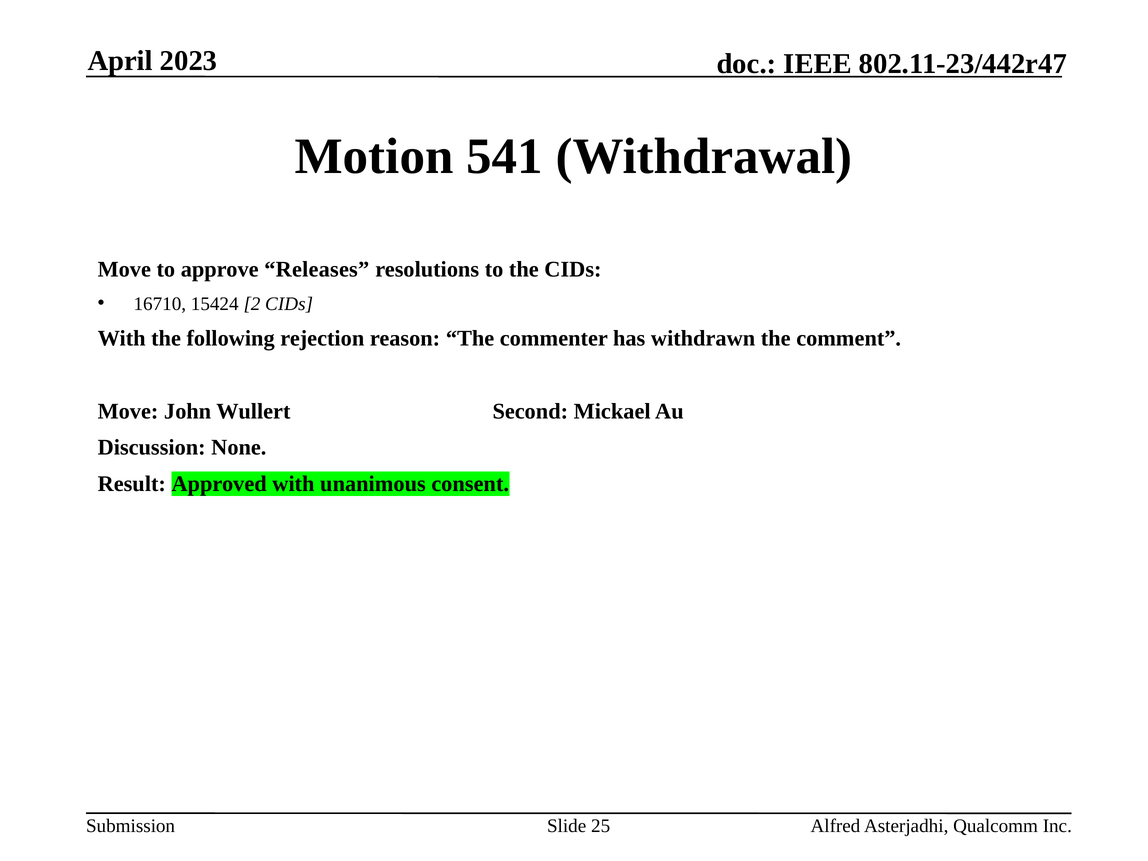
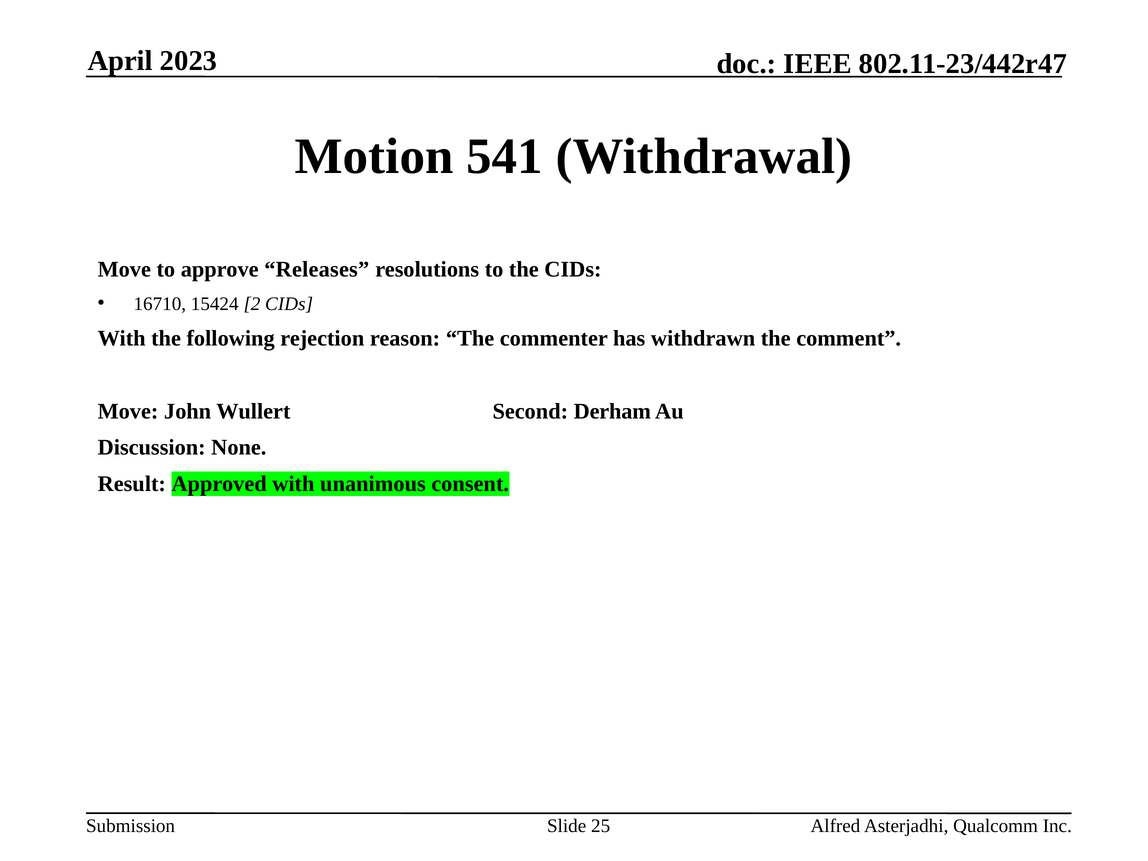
Mickael: Mickael -> Derham (612, 411)
